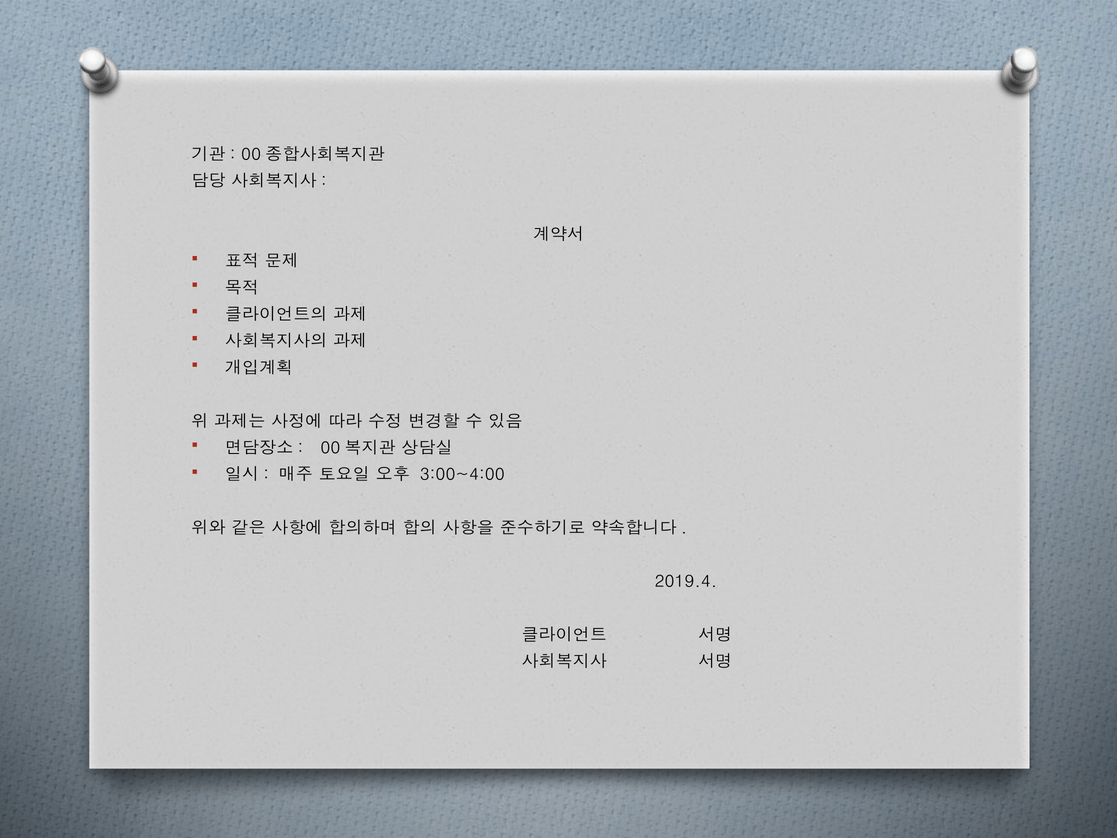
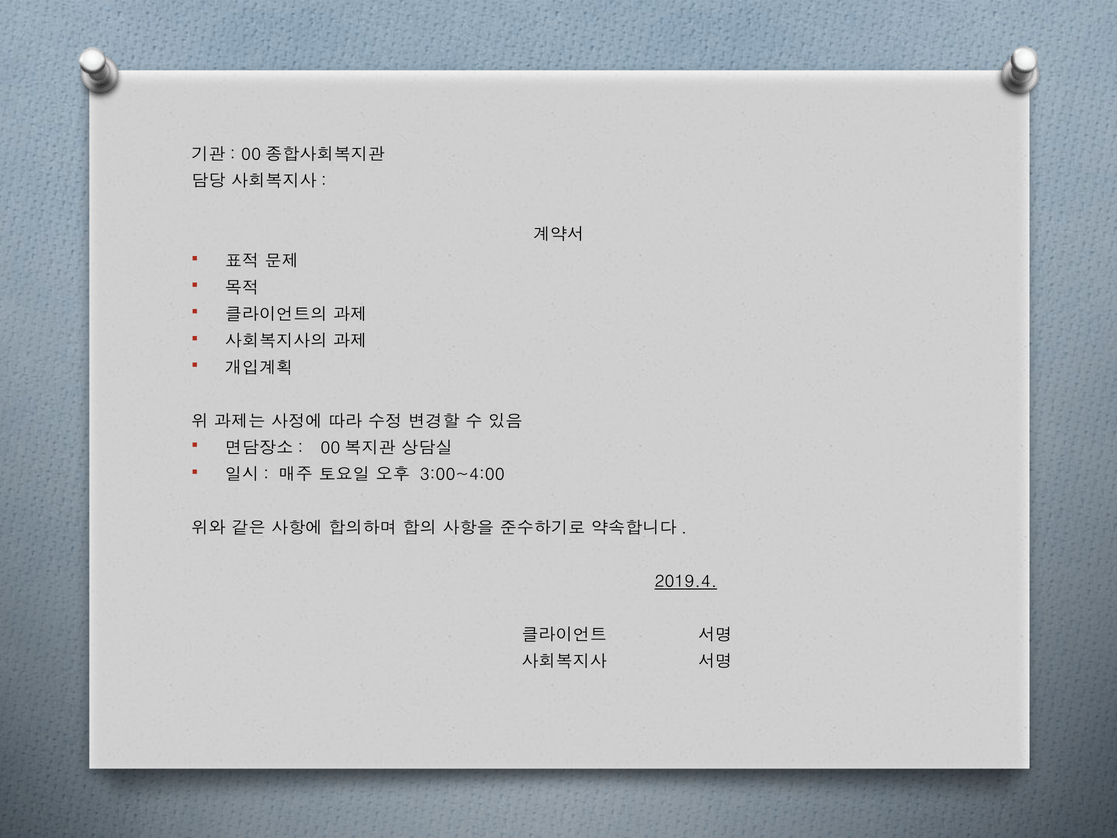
2019.4 underline: none -> present (686, 581)
